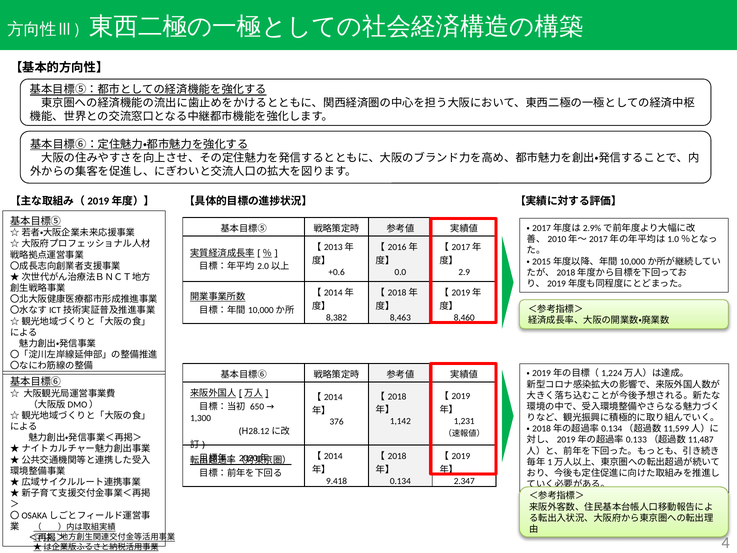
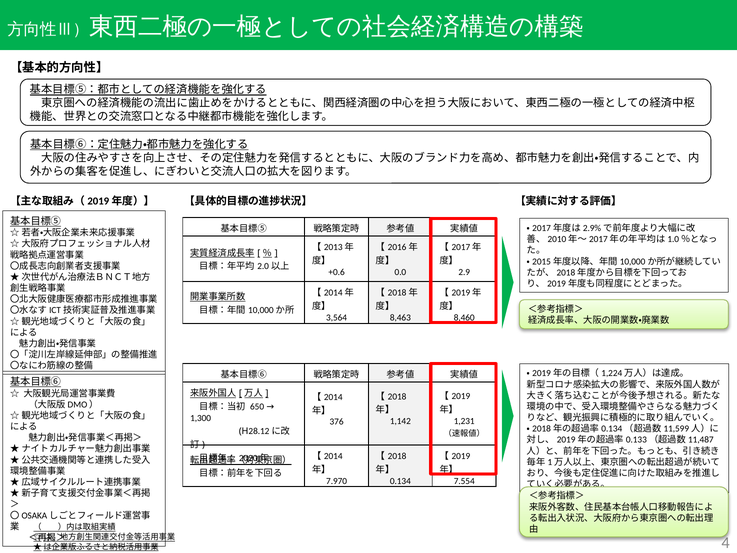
8,382: 8,382 -> 3,564 (337, 318)
9.418: 9.418 -> 7.970 (337, 481)
2.347: 2.347 -> 7.554 (464, 481)
